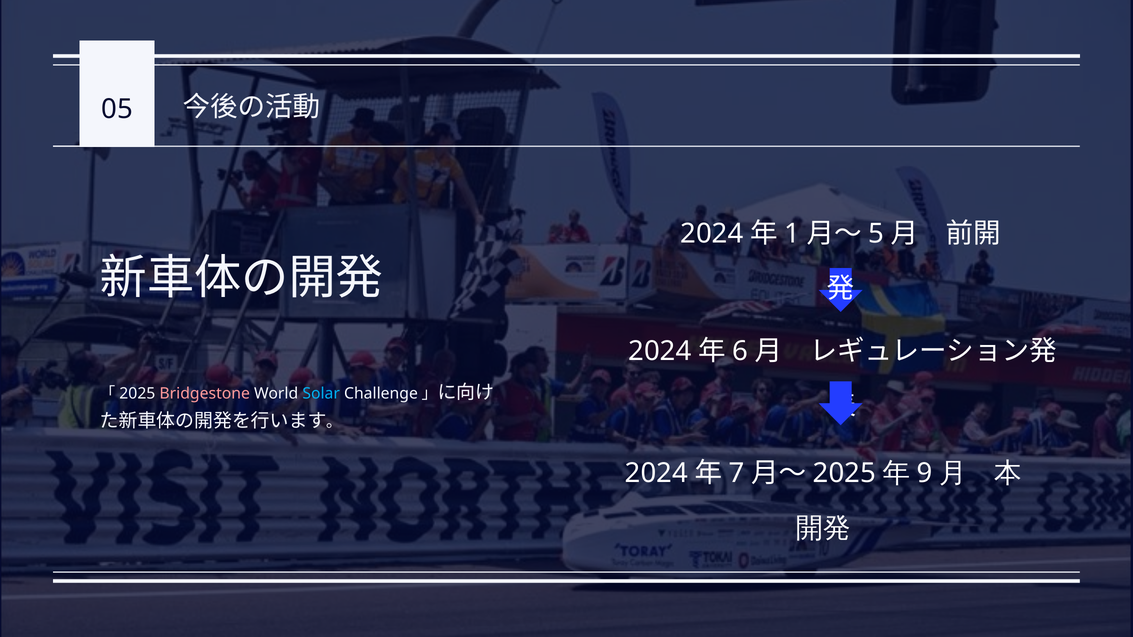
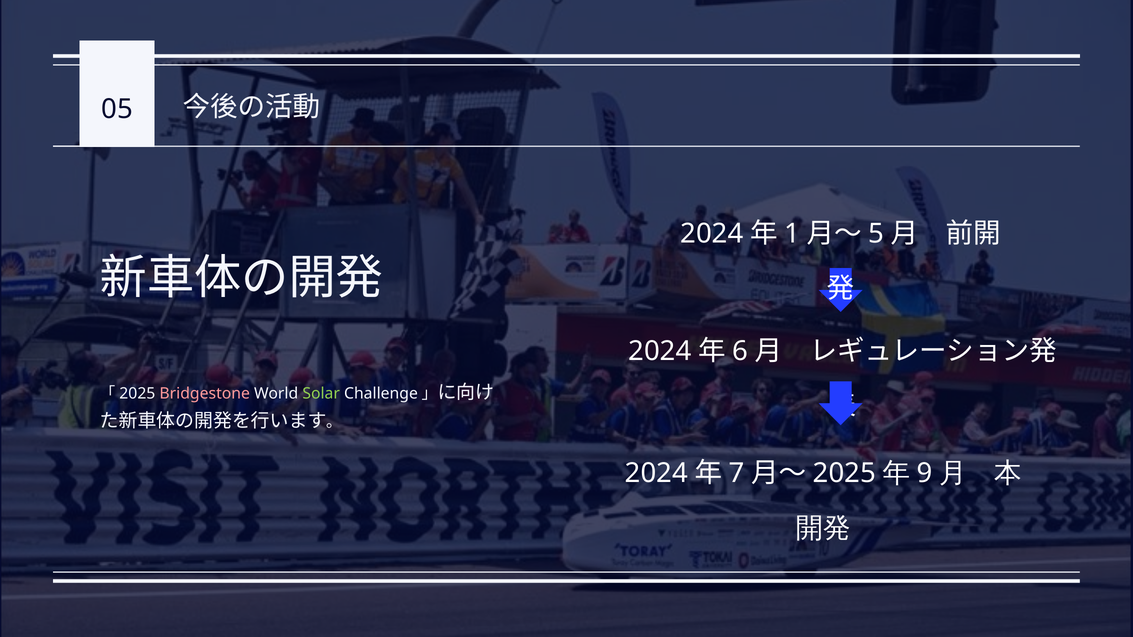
Solar colour: light blue -> light green (321, 394)
